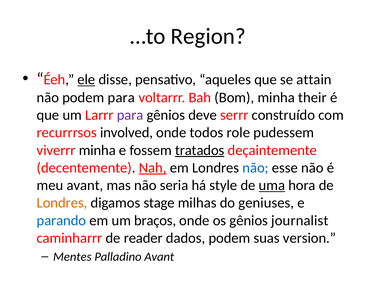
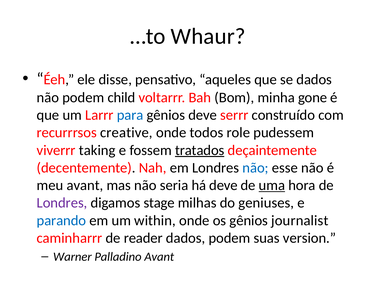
Region: Region -> Whaur (208, 36)
ele underline: present -> none (86, 80)
se attain: attain -> dados (314, 80)
podem para: para -> child (121, 98)
their: their -> gone (313, 98)
para colour: purple -> blue (130, 115)
involved: involved -> creative (126, 133)
viverrr minha: minha -> taking (97, 150)
Nah underline: present -> none (153, 168)
há style: style -> deve (223, 185)
Londres colour: orange -> purple (62, 203)
braços: braços -> within (155, 220)
Mentes: Mentes -> Warner (72, 257)
